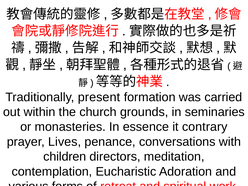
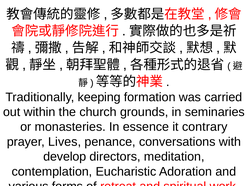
present: present -> keeping (99, 97)
children: children -> develop (65, 157)
